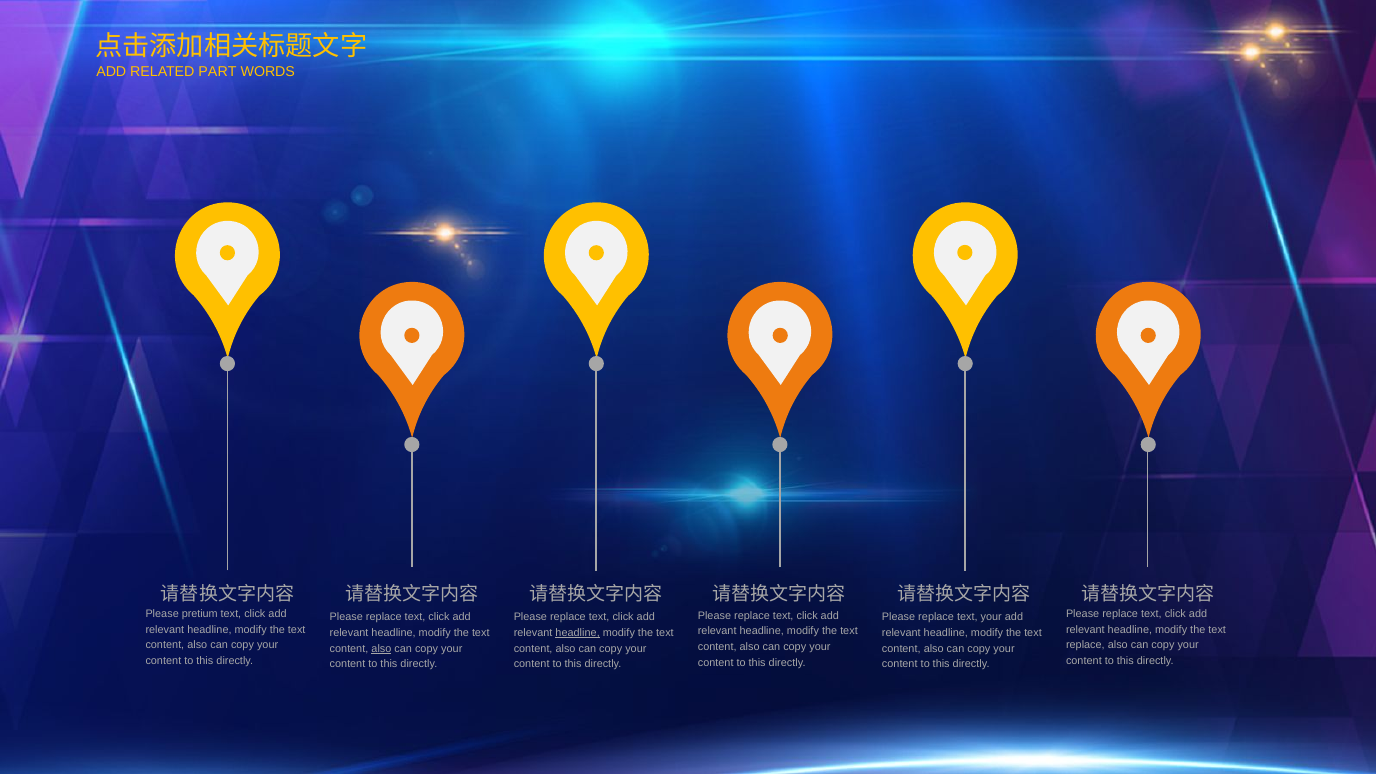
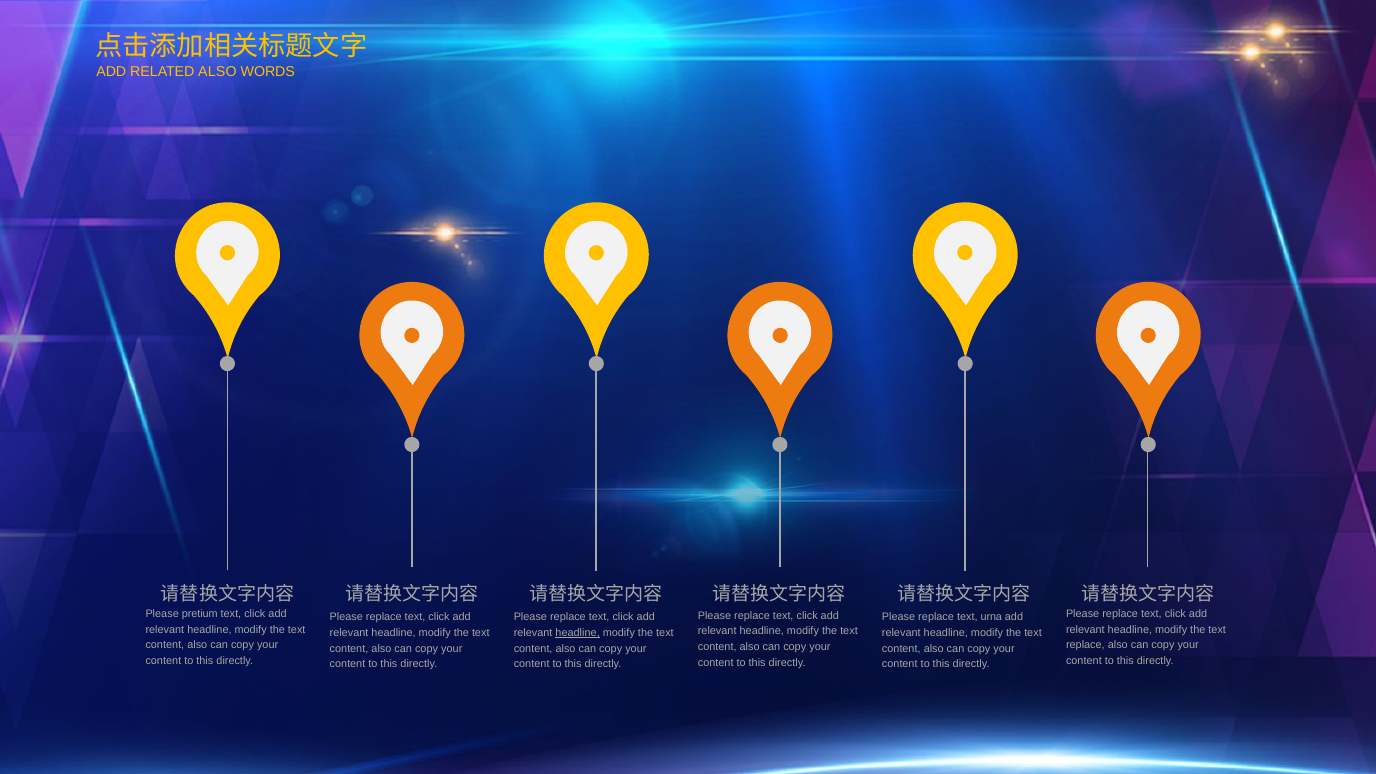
RELATED PART: PART -> ALSO (217, 72)
text your: your -> urna (991, 617)
also underline: present -> none (381, 648)
